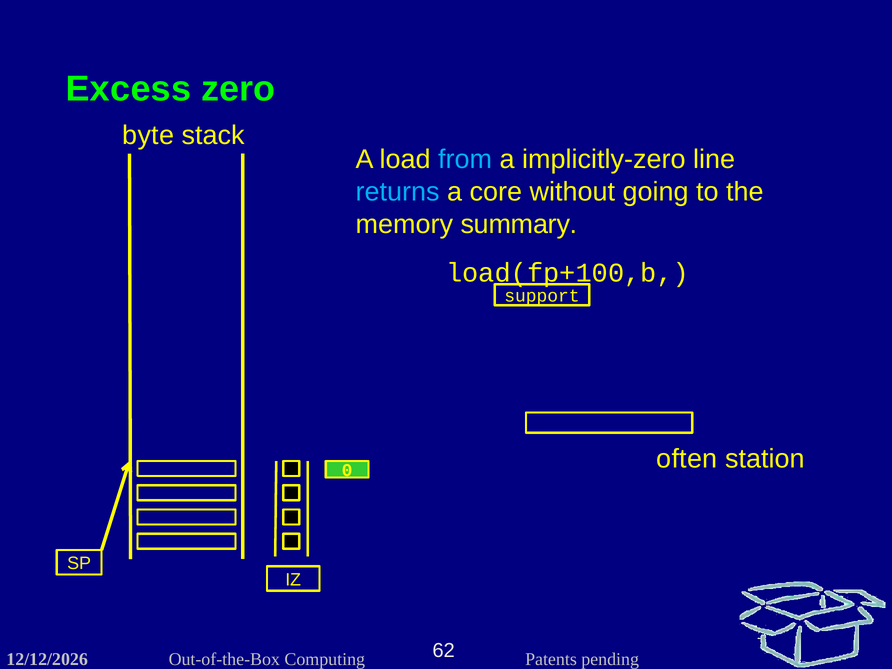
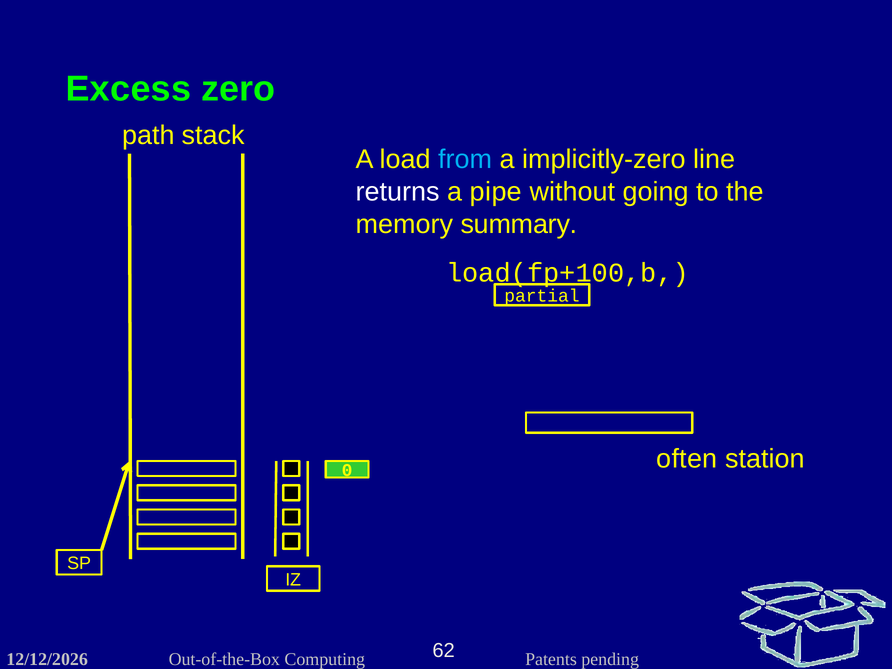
byte: byte -> path (148, 135)
returns colour: light blue -> white (398, 192)
core: core -> pipe (496, 192)
support: support -> partial (542, 296)
